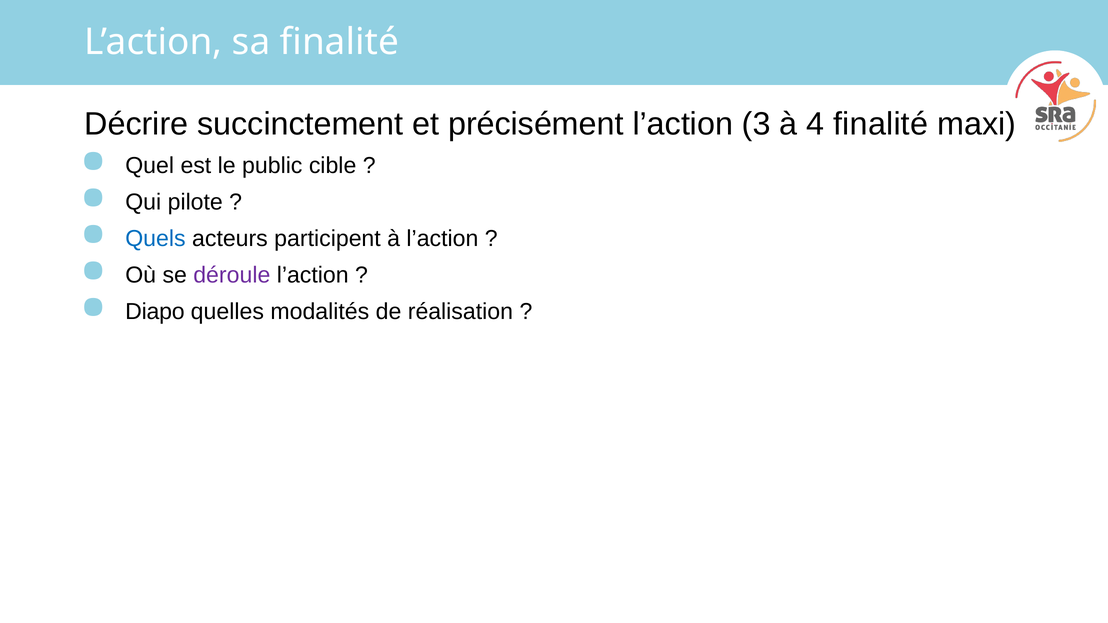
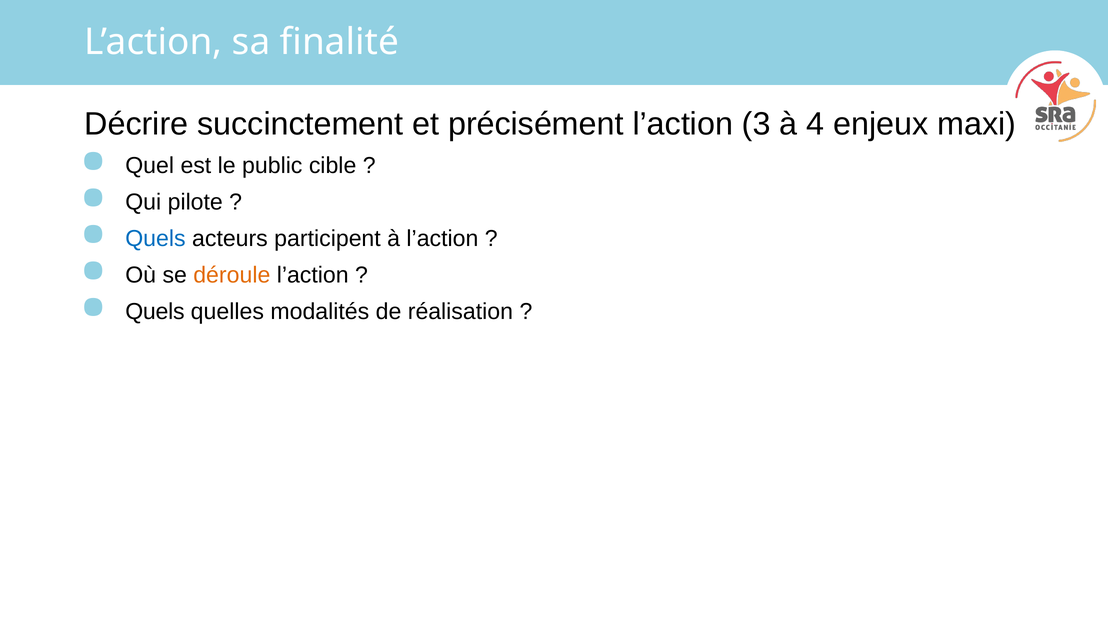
4 finalité: finalité -> enjeux (881, 124)
déroule colour: purple -> orange (232, 275)
Diapo: Diapo -> Quels (155, 312)
